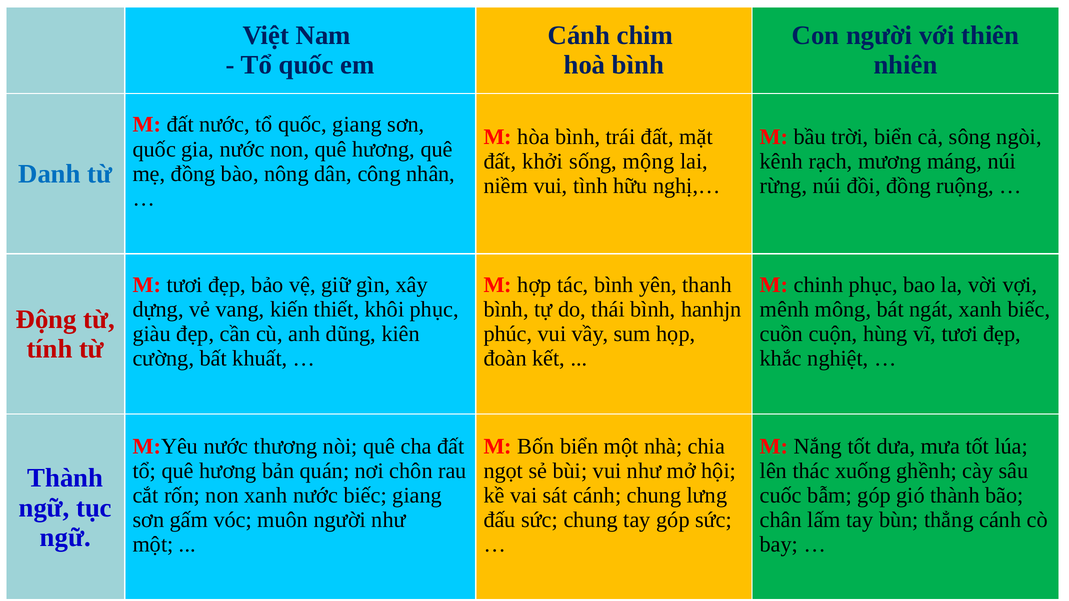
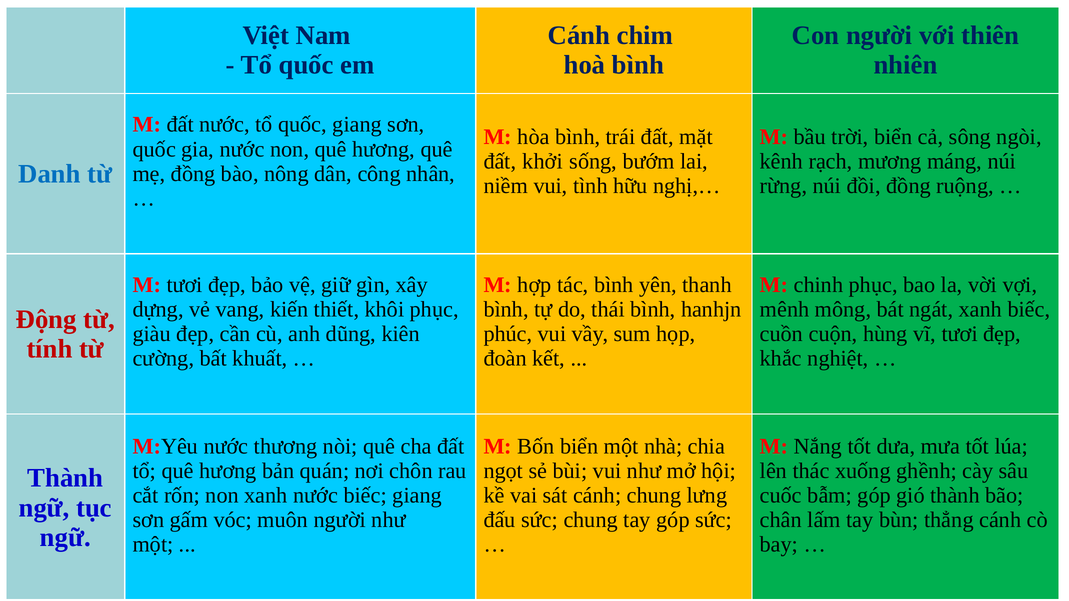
mộng: mộng -> bướm (649, 162)
